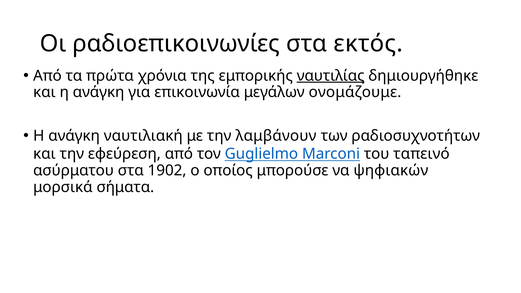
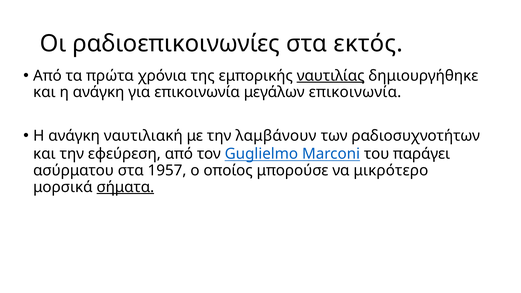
μεγάλων ονομάζουμε: ονομάζουμε -> επικοινωνία (355, 92)
ταπεινό: ταπεινό -> παράγει (422, 154)
1902: 1902 -> 1957 (167, 171)
ψηφιακών: ψηφιακών -> μικρότερο (391, 171)
σήματα underline: none -> present (125, 187)
